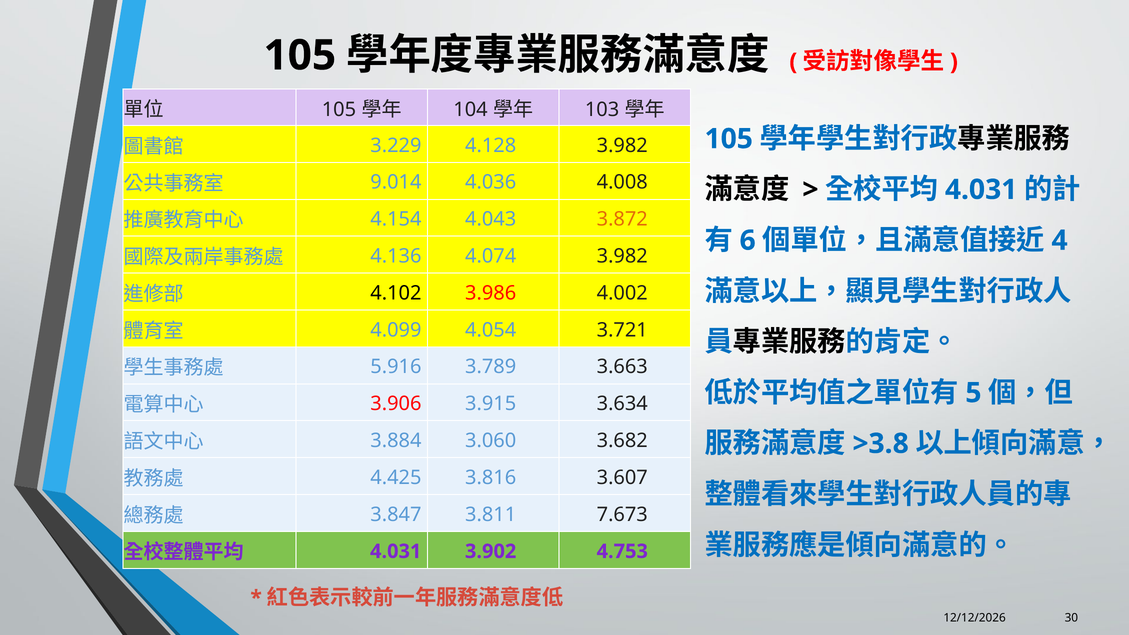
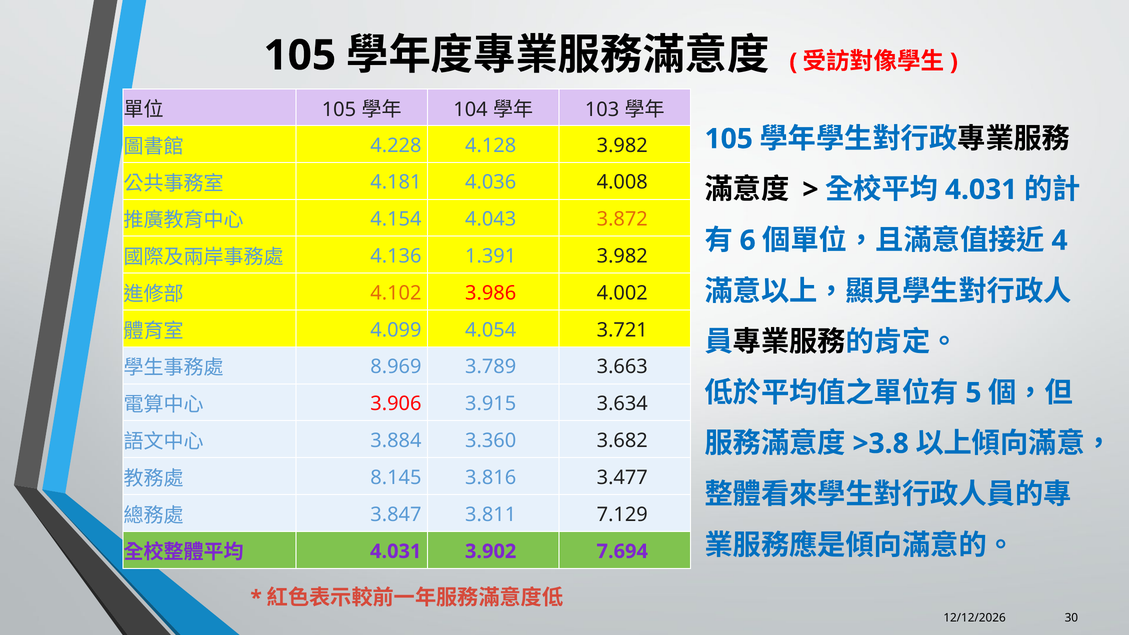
3.229: 3.229 -> 4.228 (396, 146)
9.014: 9.014 -> 4.181 (396, 182)
4.074: 4.074 -> 1.391 (491, 256)
4.102 colour: black -> orange (396, 293)
5.916: 5.916 -> 8.969 (396, 367)
3.060: 3.060 -> 3.360 (491, 441)
4.425: 4.425 -> 8.145 (396, 478)
3.607: 3.607 -> 3.477 (622, 478)
7.673: 7.673 -> 7.129 (622, 515)
4.753: 4.753 -> 7.694 (622, 551)
